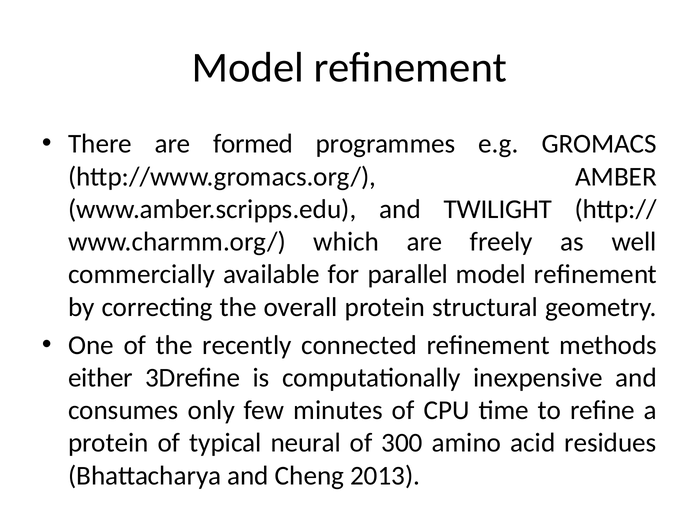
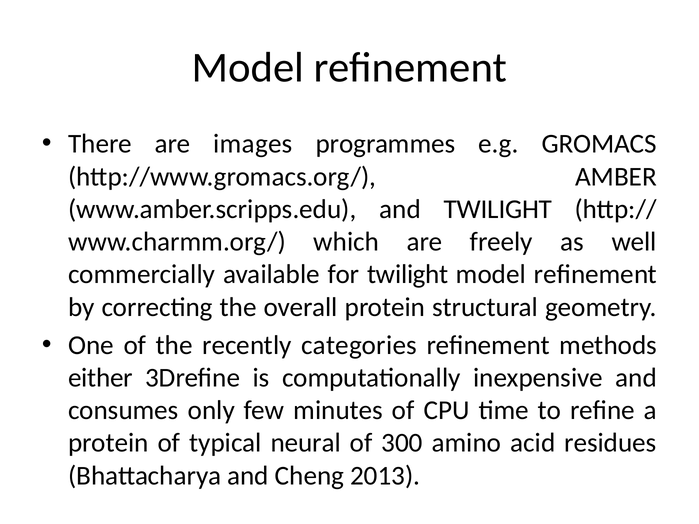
formed: formed -> images (253, 144)
for parallel: parallel -> twilight (408, 275)
connected: connected -> categories (359, 345)
